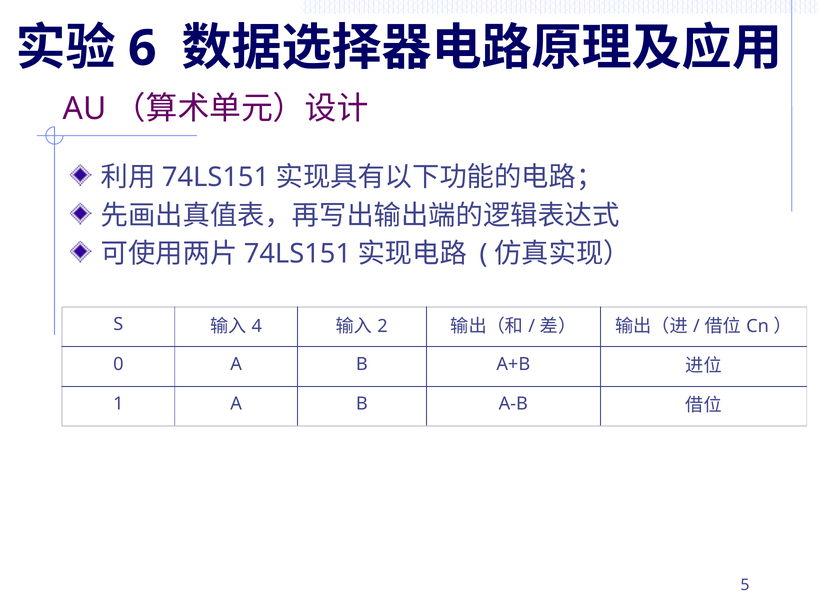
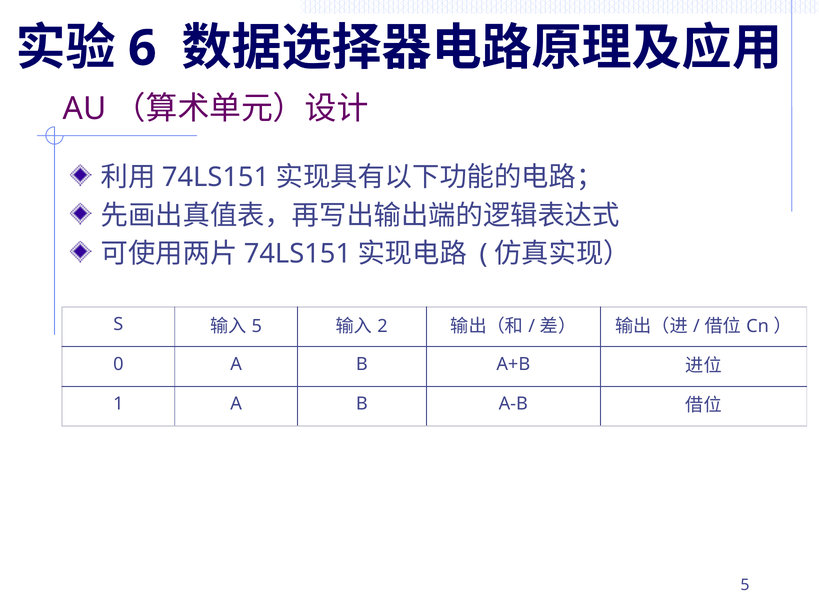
4: 4 -> 5 (257, 326)
